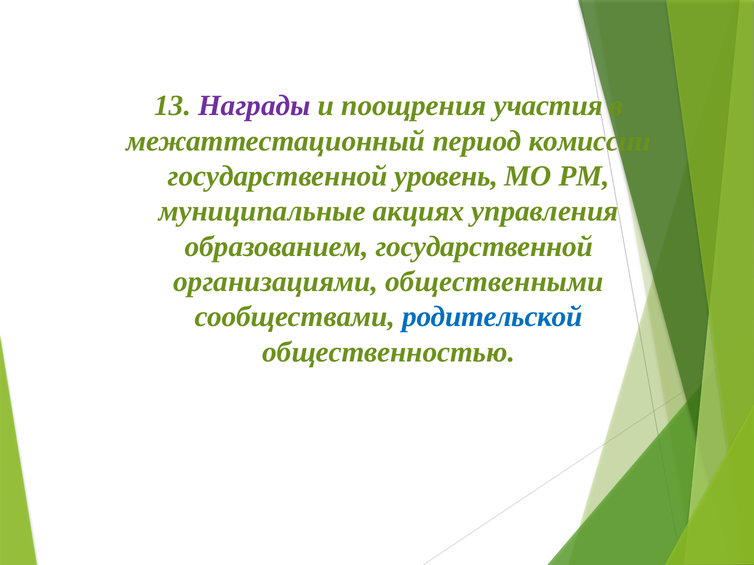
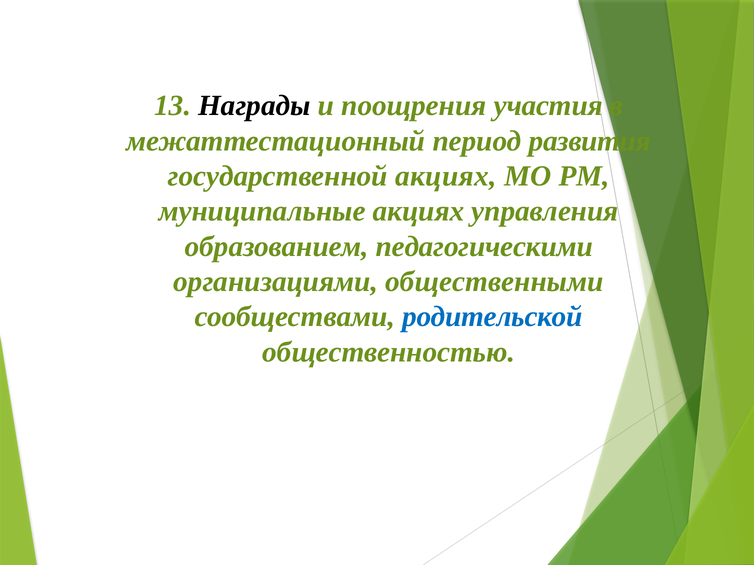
Награды colour: purple -> black (254, 106)
комиссии: комиссии -> развития (590, 141)
государственной уровень: уровень -> акциях (446, 176)
образованием государственной: государственной -> педагогическими (484, 247)
